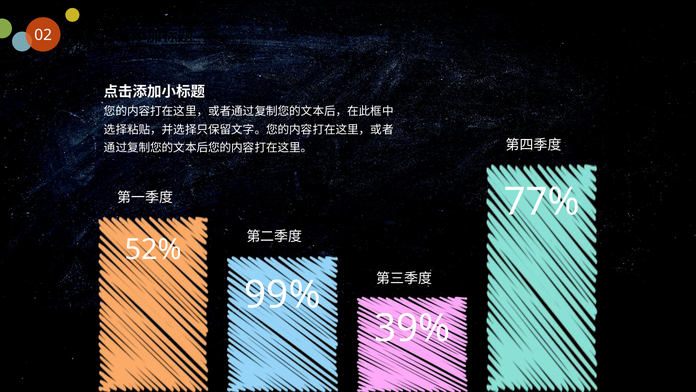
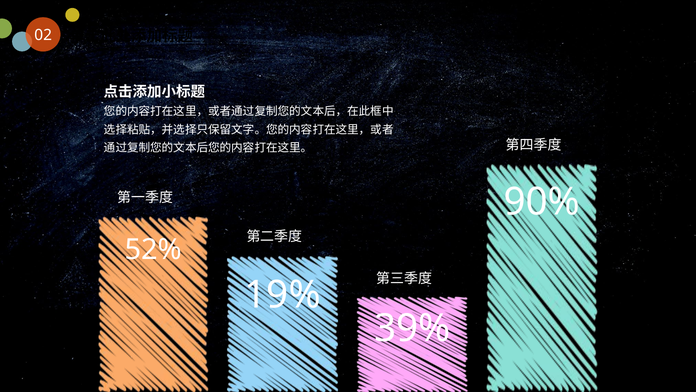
77%: 77% -> 90% (542, 202)
99%: 99% -> 19% (283, 295)
